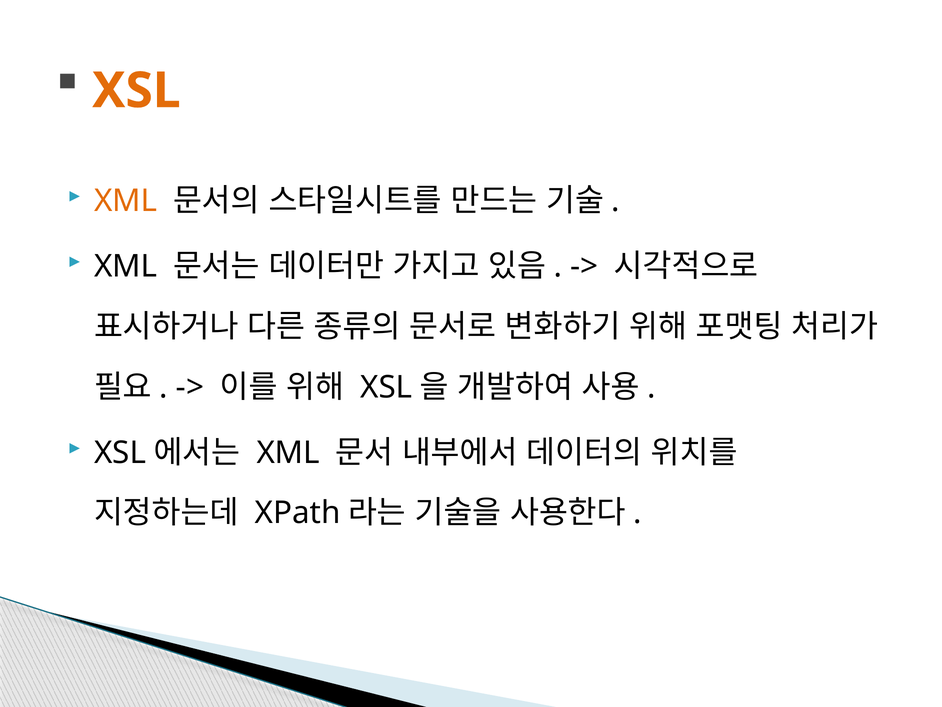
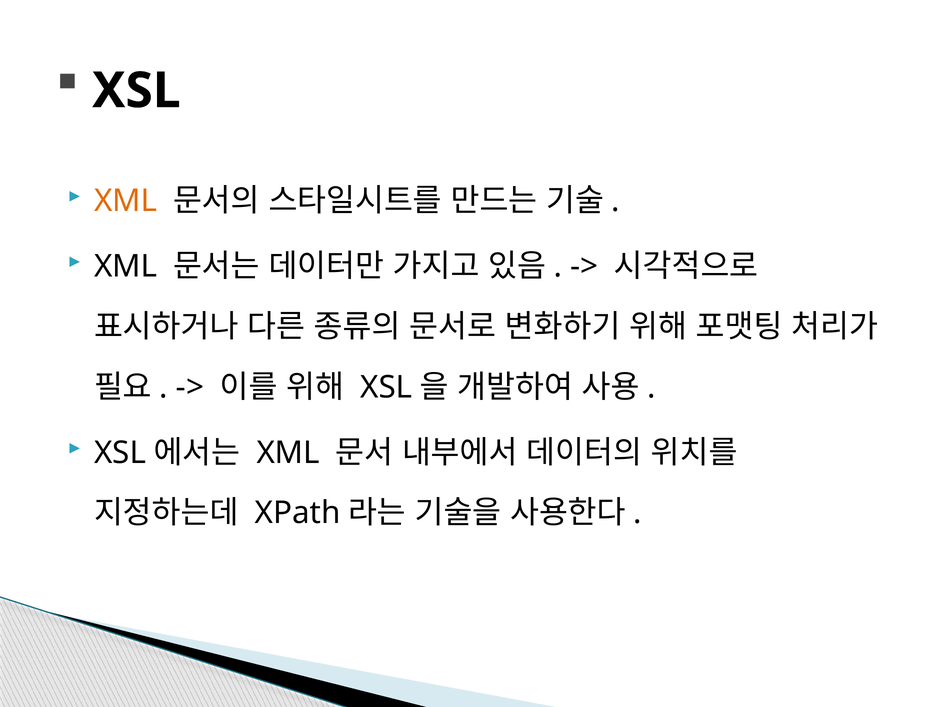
XSL colour: orange -> black (136, 91)
